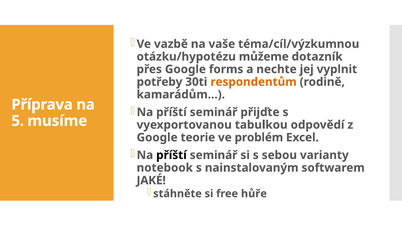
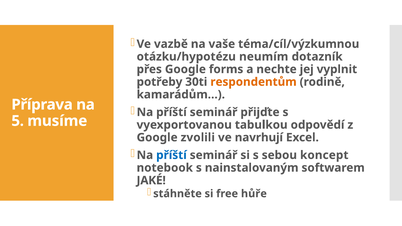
můžeme: můžeme -> neumím (264, 57)
teorie: teorie -> zvolili (198, 138)
problém: problém -> navrhují (259, 138)
příští colour: black -> blue (171, 155)
varianty: varianty -> koncept (324, 155)
